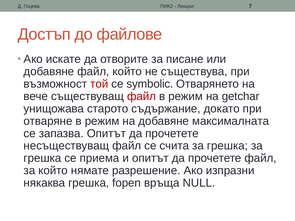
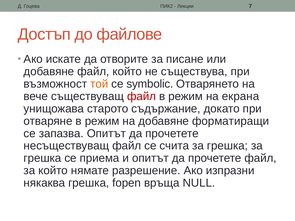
той colour: red -> orange (99, 84)
getchar: getchar -> екрана (241, 96)
максималната: максималната -> форматиращи (231, 121)
